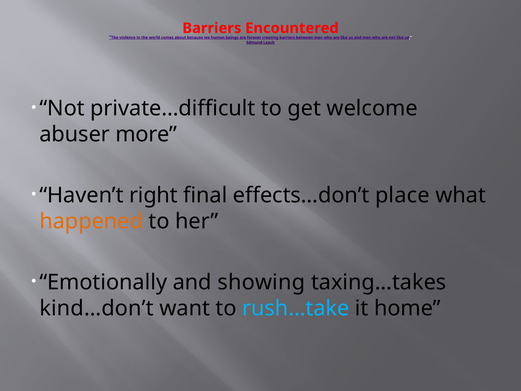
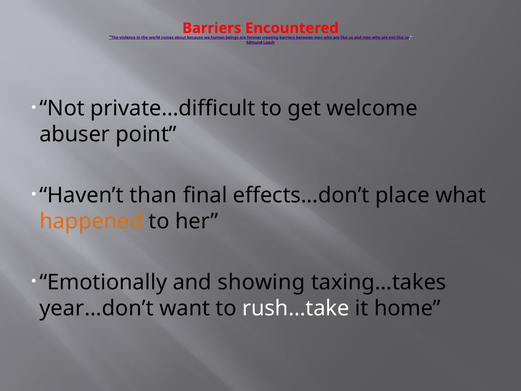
more: more -> point (146, 134)
right: right -> than (153, 195)
kind…don’t: kind…don’t -> year…don’t (97, 308)
rush…take colour: light blue -> white (296, 308)
